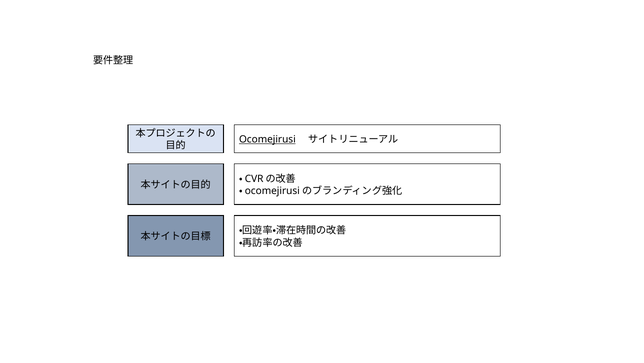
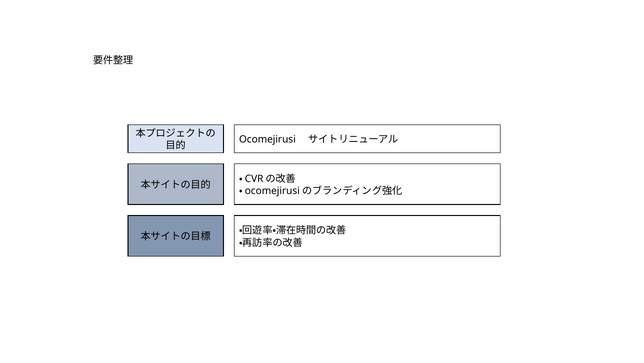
Ocomejirusi underline: present -> none (267, 139)
